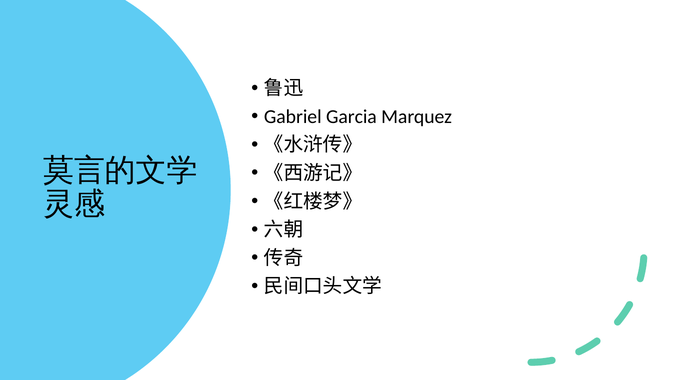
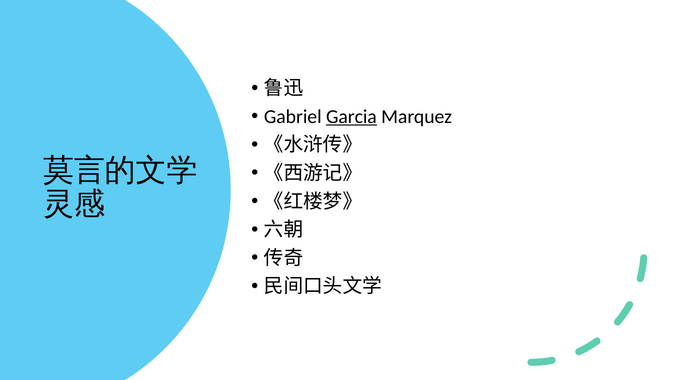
Garcia underline: none -> present (351, 117)
